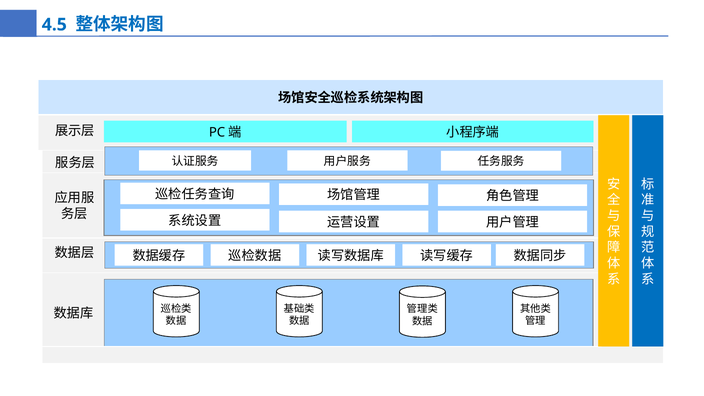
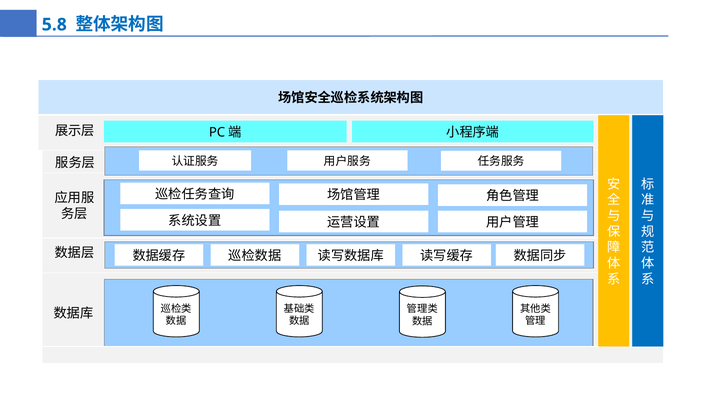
4.5: 4.5 -> 5.8 (54, 25)
